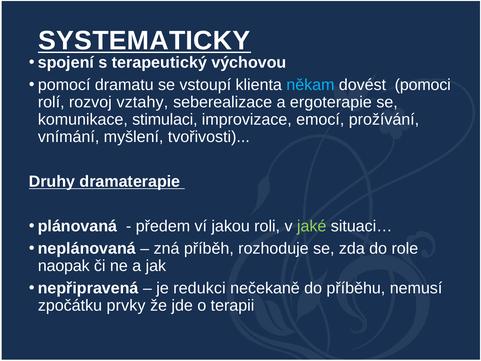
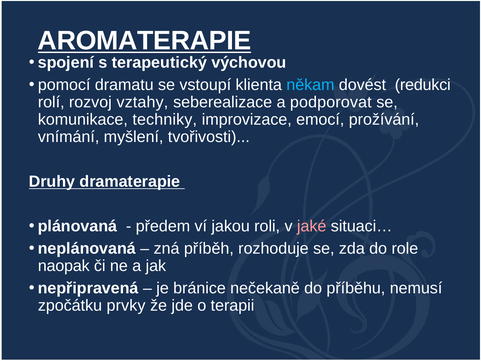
SYSTEMATICKY: SYSTEMATICKY -> AROMATERAPIE (144, 41)
pomoci: pomoci -> redukci (423, 85)
ergoterapie: ergoterapie -> podporovat (331, 102)
stimulaci: stimulaci -> techniky (165, 120)
jaké colour: light green -> pink (312, 226)
redukci: redukci -> bránice (200, 288)
